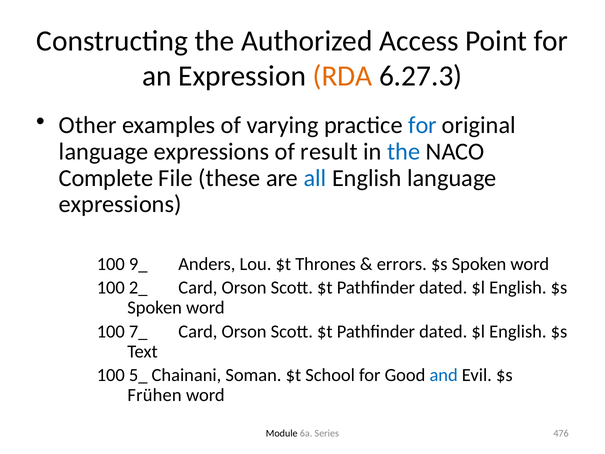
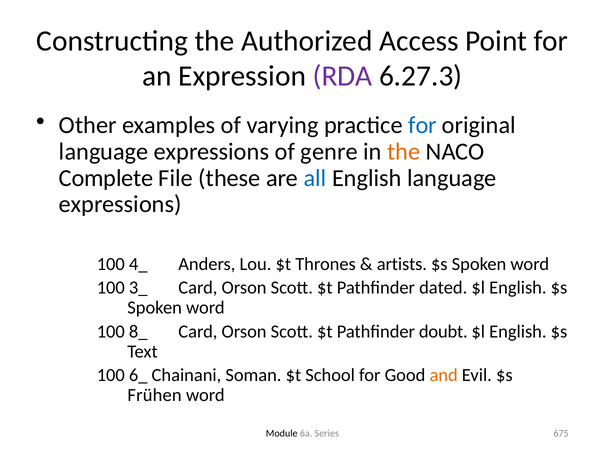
RDA colour: orange -> purple (343, 76)
result: result -> genre (329, 152)
the colour: blue -> orange (404, 152)
9_: 9_ -> 4_ (138, 264)
errors: errors -> artists (402, 264)
2_: 2_ -> 3_ (138, 288)
7_: 7_ -> 8_ (138, 331)
dated: dated -> doubt (443, 331)
5_: 5_ -> 6_ (138, 375)
and colour: blue -> orange (444, 375)
476: 476 -> 675 (561, 433)
